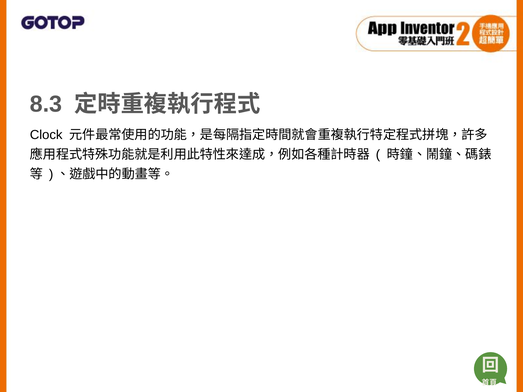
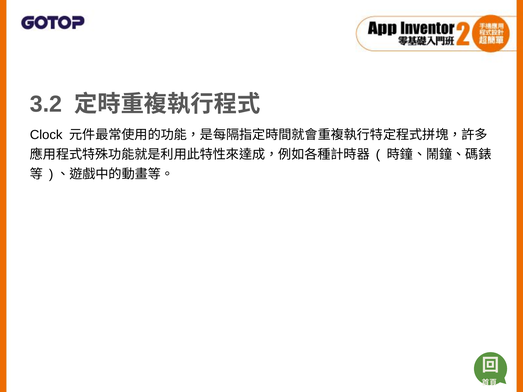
8.3: 8.3 -> 3.2 (46, 104)
